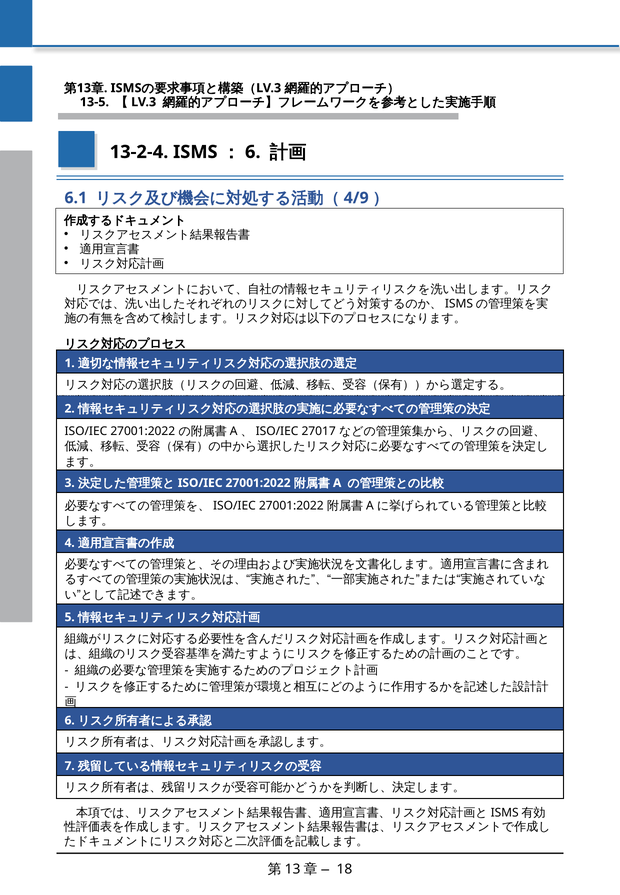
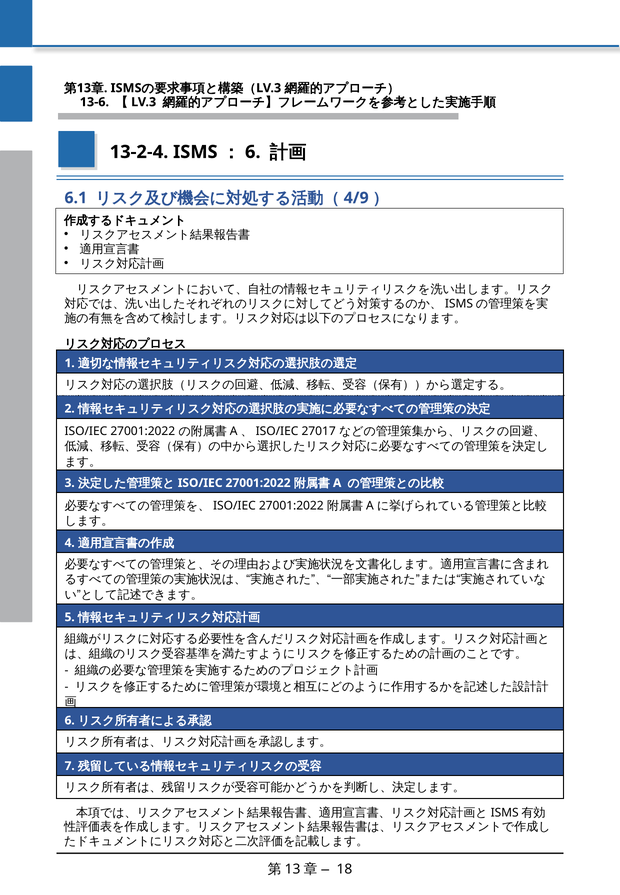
13-5: 13-5 -> 13-6 (94, 102)
